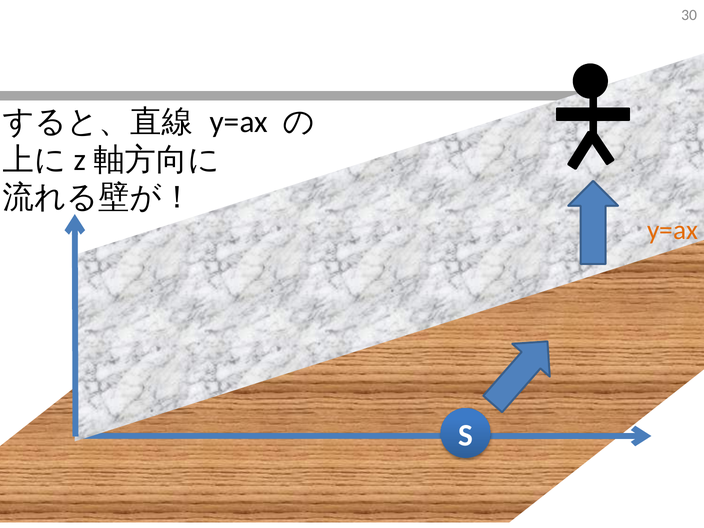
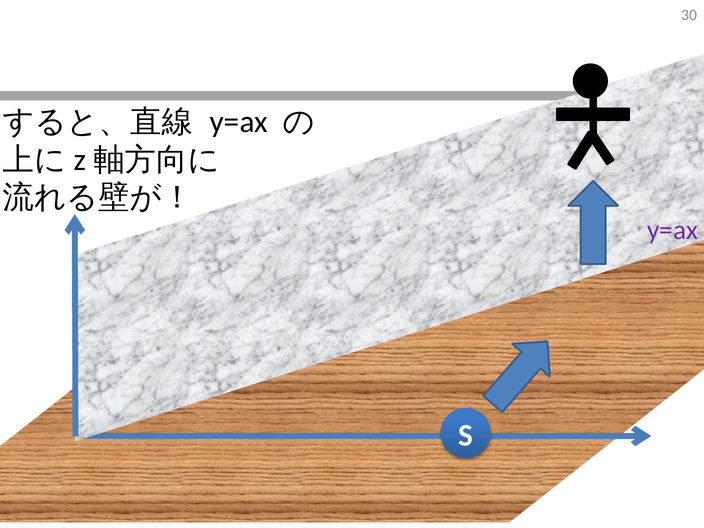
y=ax colour: orange -> purple (673, 230)
